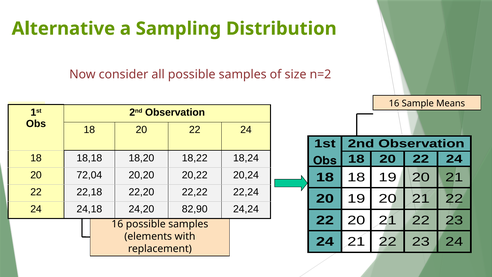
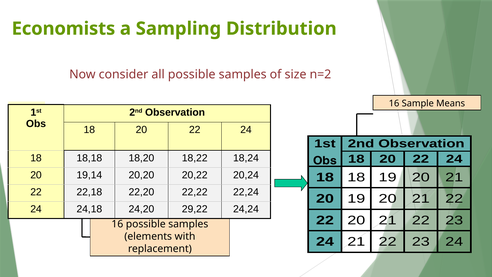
Alternative: Alternative -> Economists (63, 29)
72,04: 72,04 -> 19,14 (89, 175)
82,90: 82,90 -> 29,22 (195, 209)
